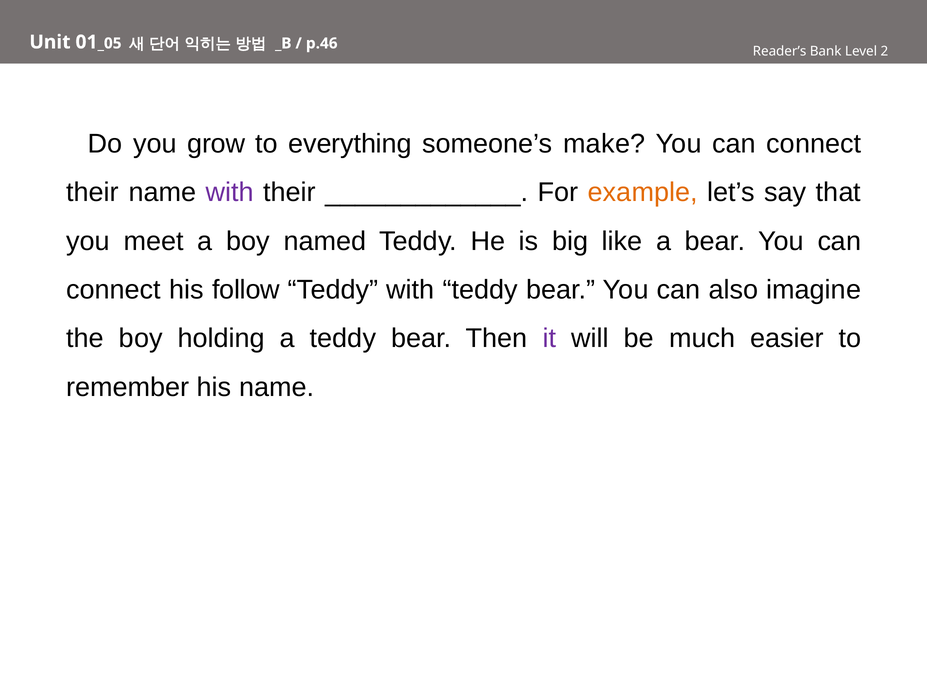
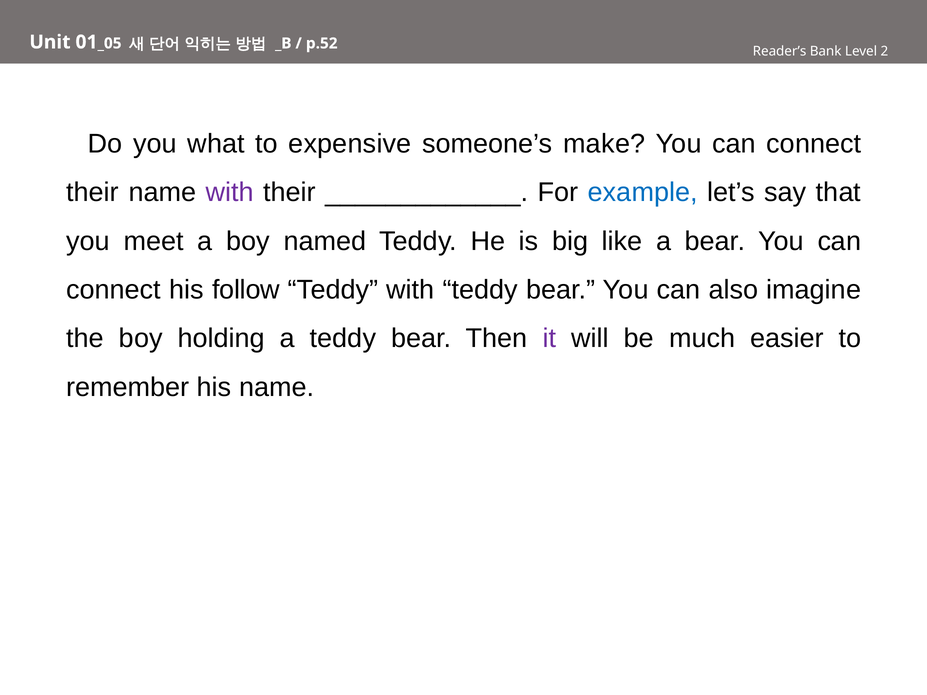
p.46: p.46 -> p.52 (322, 43)
grow: grow -> what (216, 144)
everything: everything -> expensive (350, 144)
example colour: orange -> blue (643, 193)
